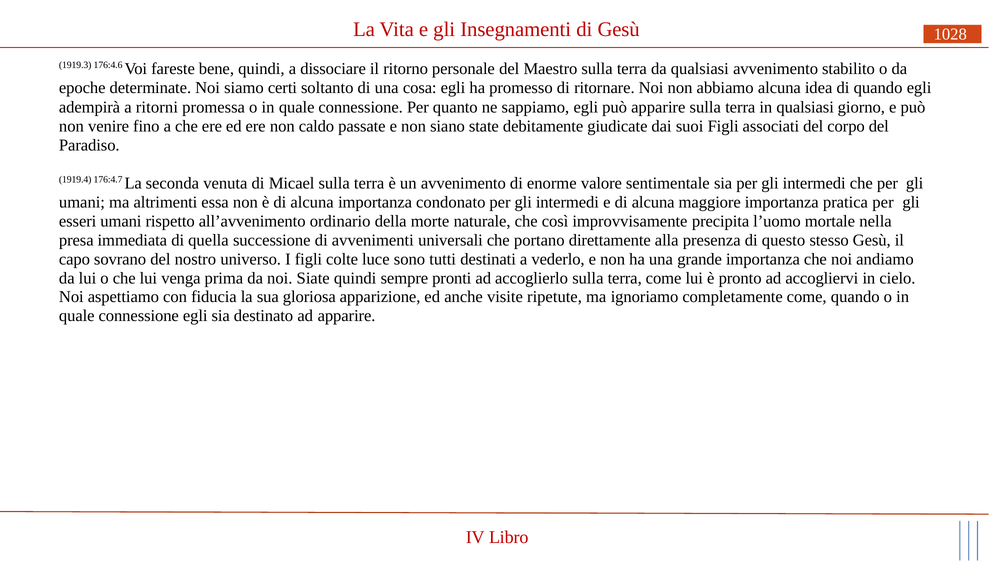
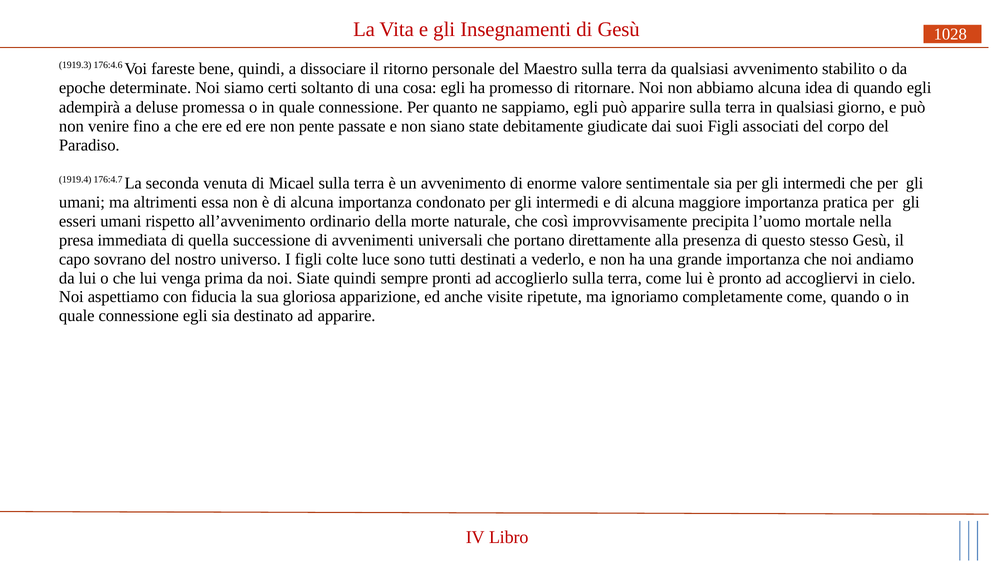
ritorni: ritorni -> deluse (157, 107)
caldo: caldo -> pente (316, 126)
